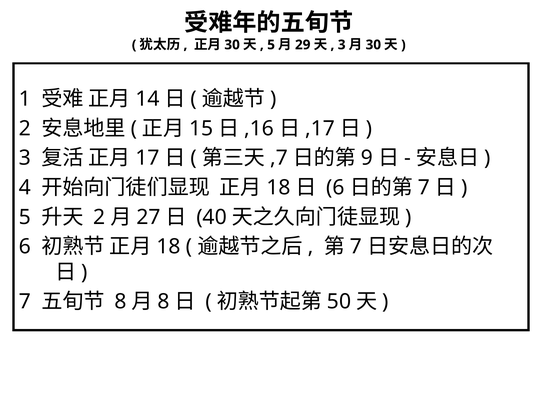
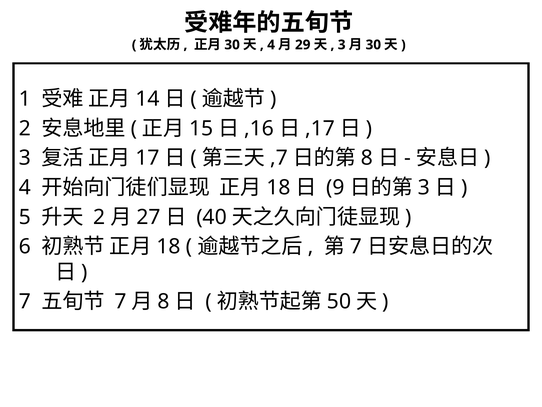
5: 5 -> 4 (271, 45)
9: 9 -> 8 (367, 158)
6: 6 -> 9 (335, 187)
7: 7 -> 3 (424, 187)
8: 8 -> 7 (120, 301)
